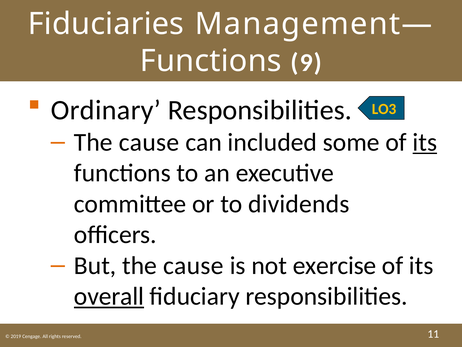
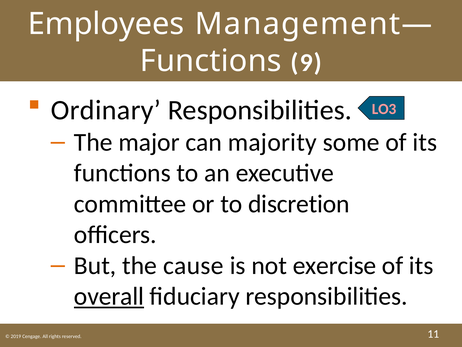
Fiduciaries: Fiduciaries -> Employees (106, 24)
LO3 colour: yellow -> pink (384, 109)
cause: cause -> major (149, 142)
included: included -> majority (272, 142)
its underline: present -> none (425, 142)
dividends: dividends -> discretion (299, 204)
